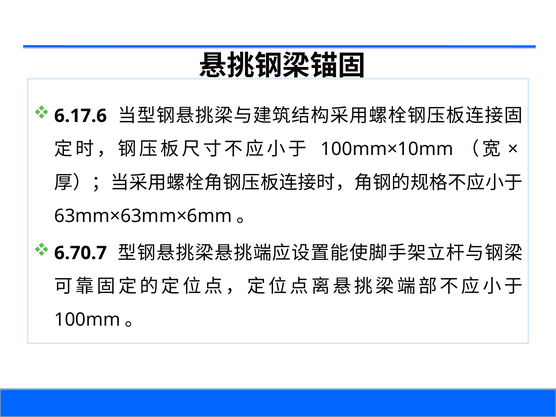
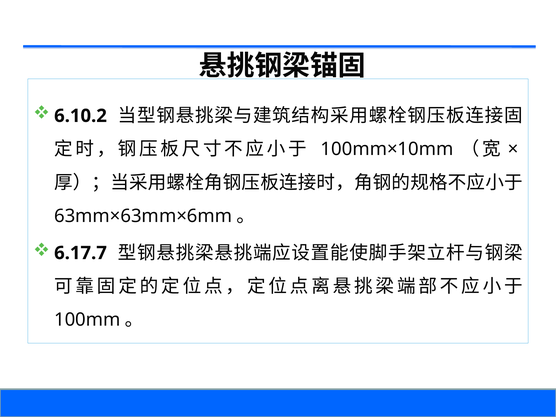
6.17.6: 6.17.6 -> 6.10.2 (80, 116)
6.70.7: 6.70.7 -> 6.17.7 (80, 253)
